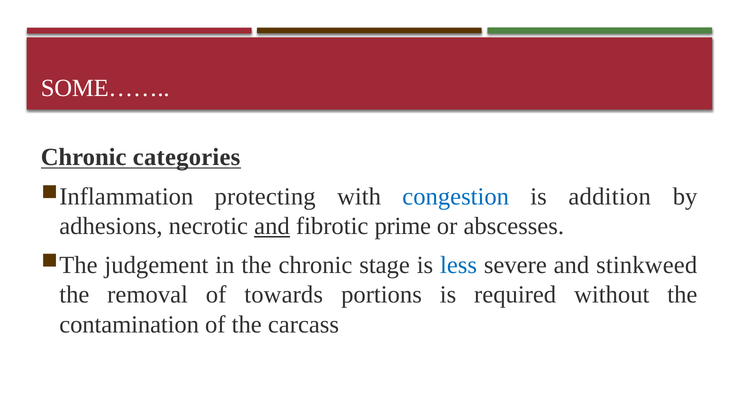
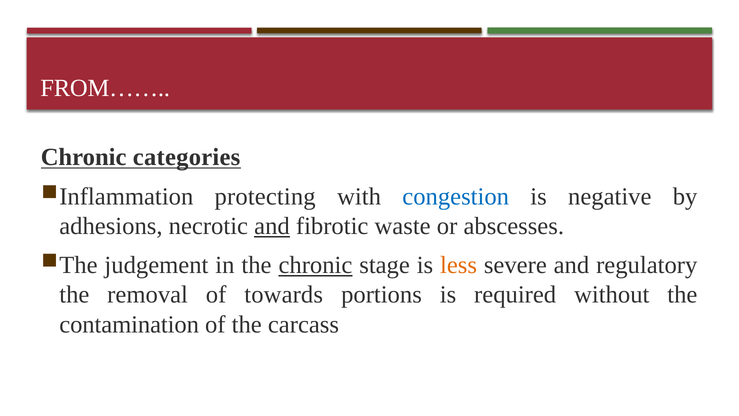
SOME……: SOME…… -> FROM…… (105, 88)
addition: addition -> negative (610, 196)
prime: prime -> waste (403, 226)
chronic underline: none -> present (315, 265)
less colour: blue -> orange (459, 265)
stinkweed: stinkweed -> regulatory (647, 265)
